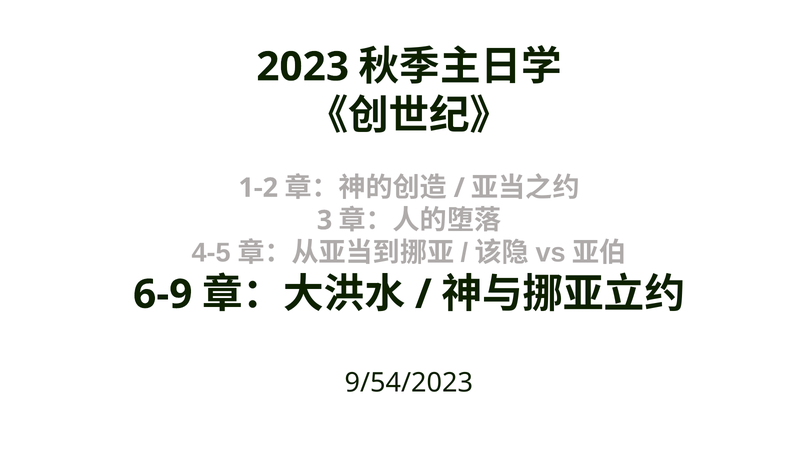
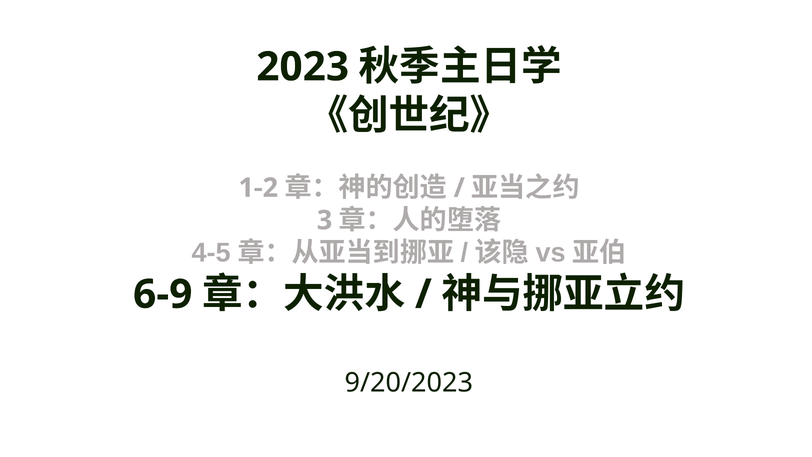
9/54/2023: 9/54/2023 -> 9/20/2023 (409, 383)
